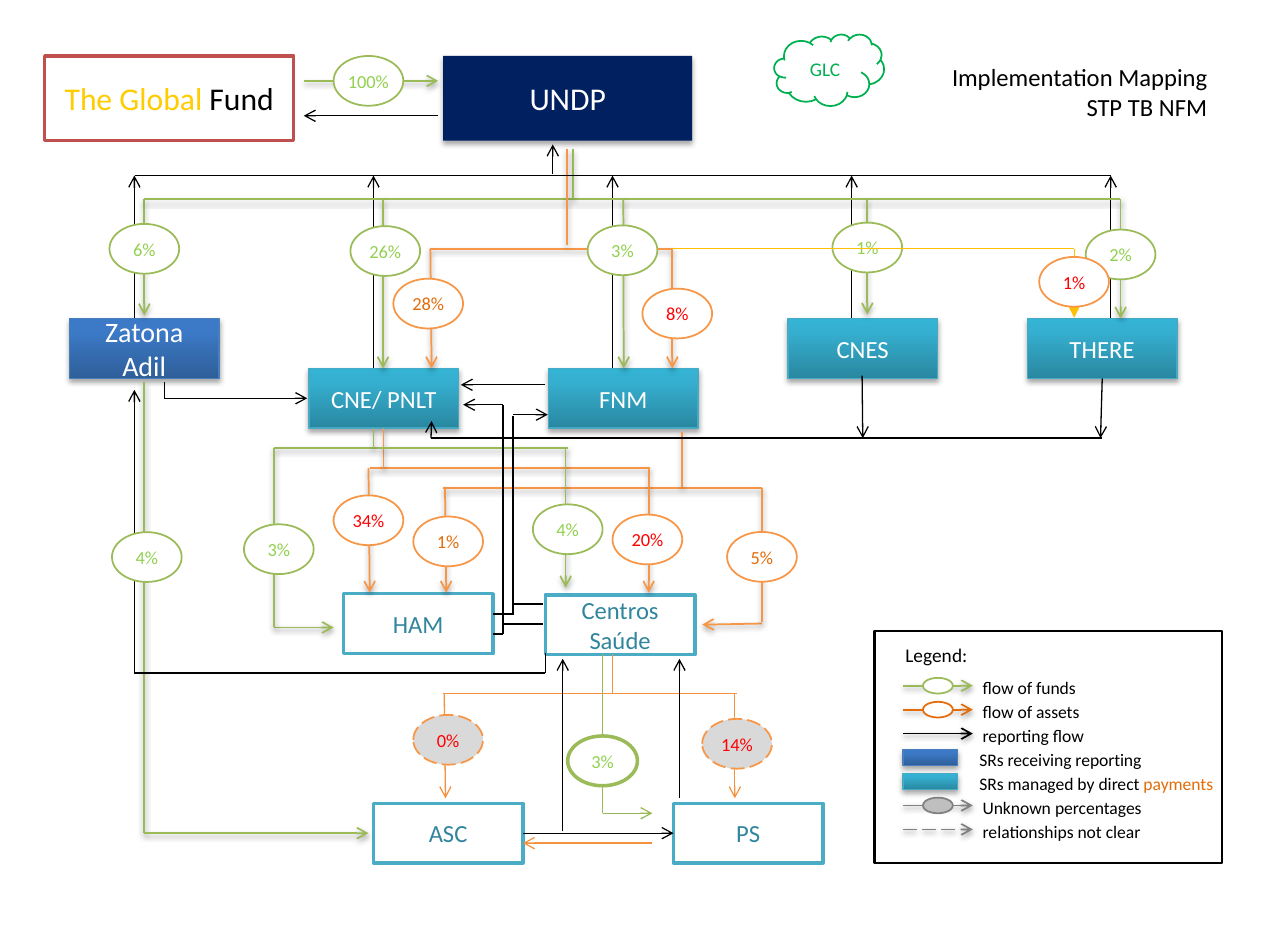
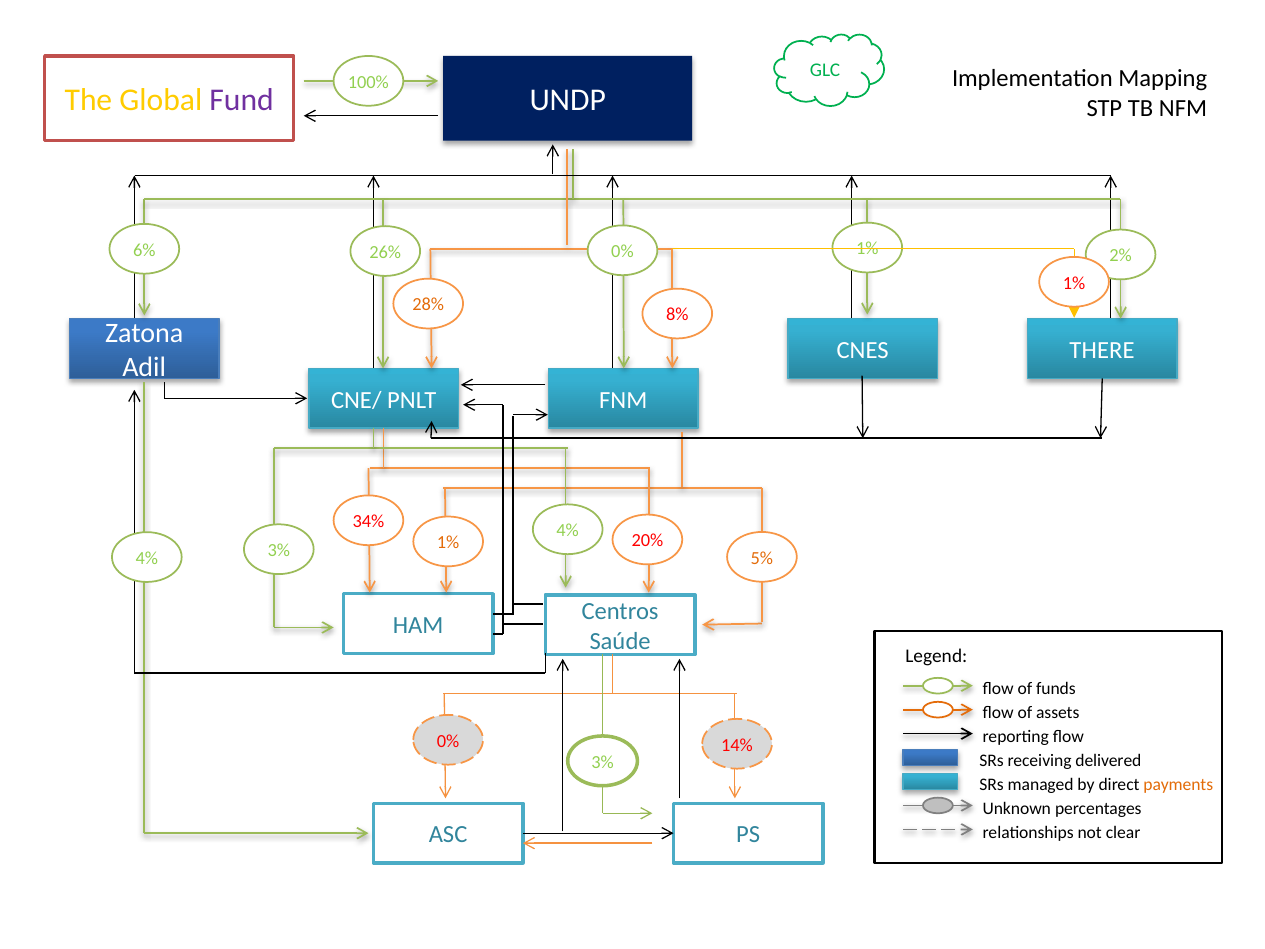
Fund colour: black -> purple (242, 100)
26% 3%: 3% -> 0% (622, 251)
receiving reporting: reporting -> delivered (1108, 761)
